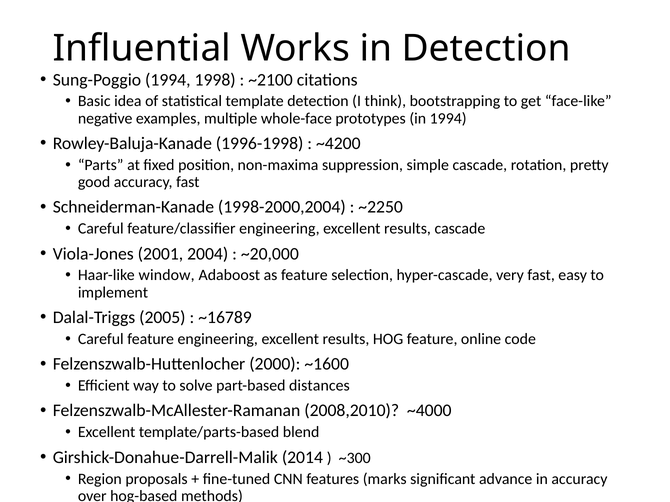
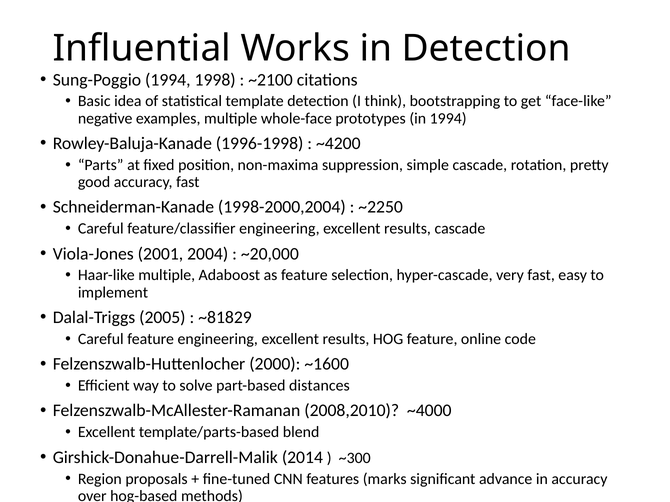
Haar-like window: window -> multiple (167, 276)
~16789: ~16789 -> ~81829 (225, 318)
